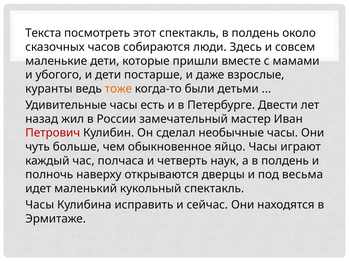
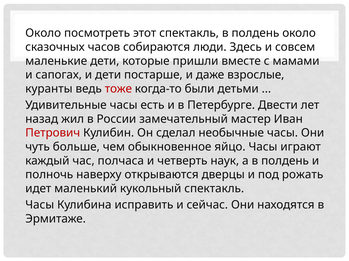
Текста: Текста -> Около (43, 33)
убогого: убогого -> сапогах (59, 75)
тоже colour: orange -> red (118, 89)
весьма: весьма -> рожать (303, 175)
